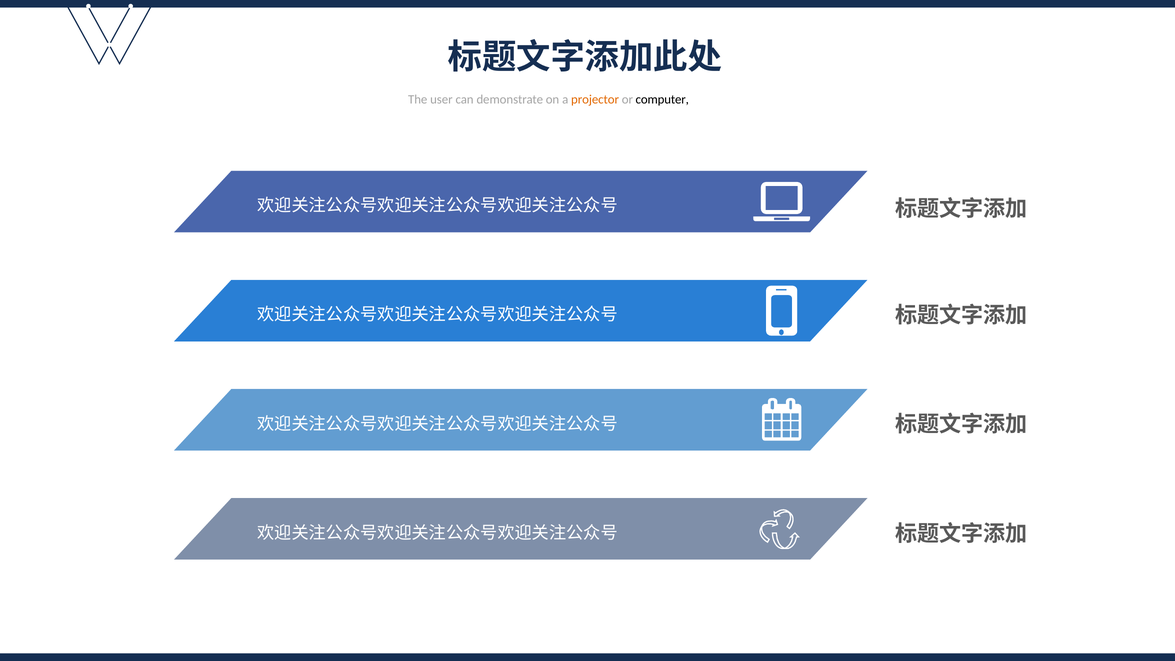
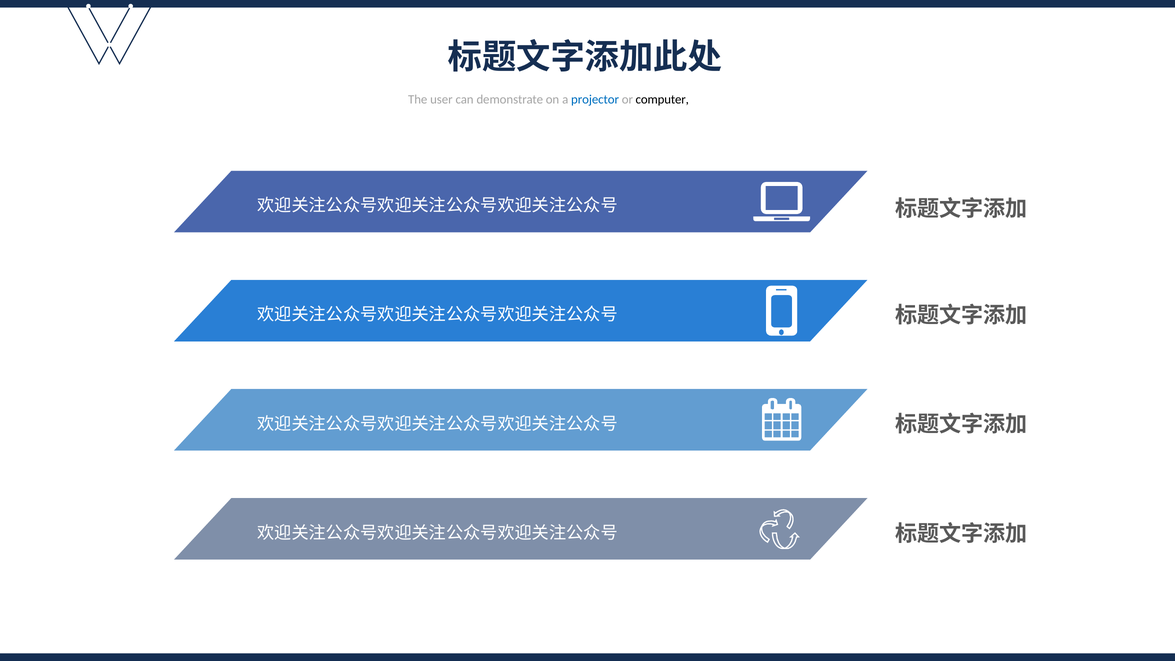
projector colour: orange -> blue (595, 99)
